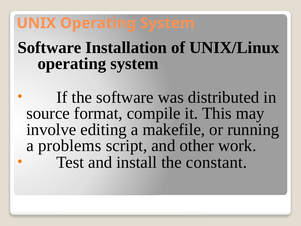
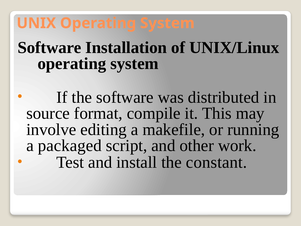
problems: problems -> packaged (70, 145)
